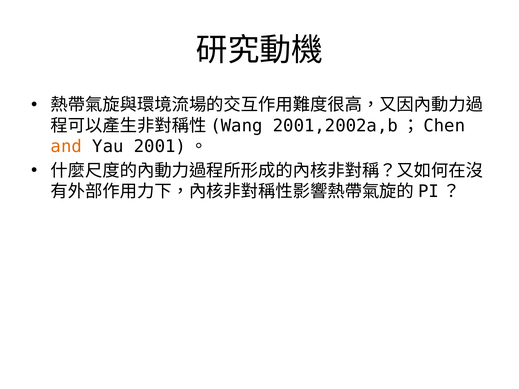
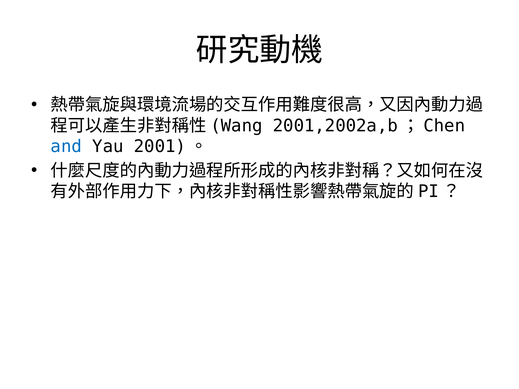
and colour: orange -> blue (66, 147)
